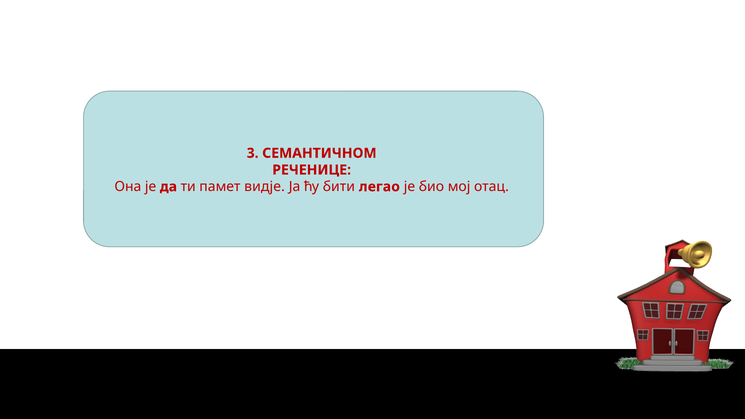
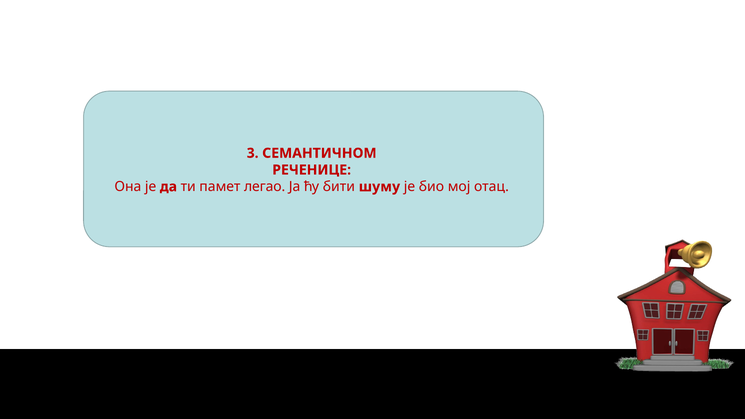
видје: видје -> легао (265, 187)
легао: легао -> шуму (379, 187)
